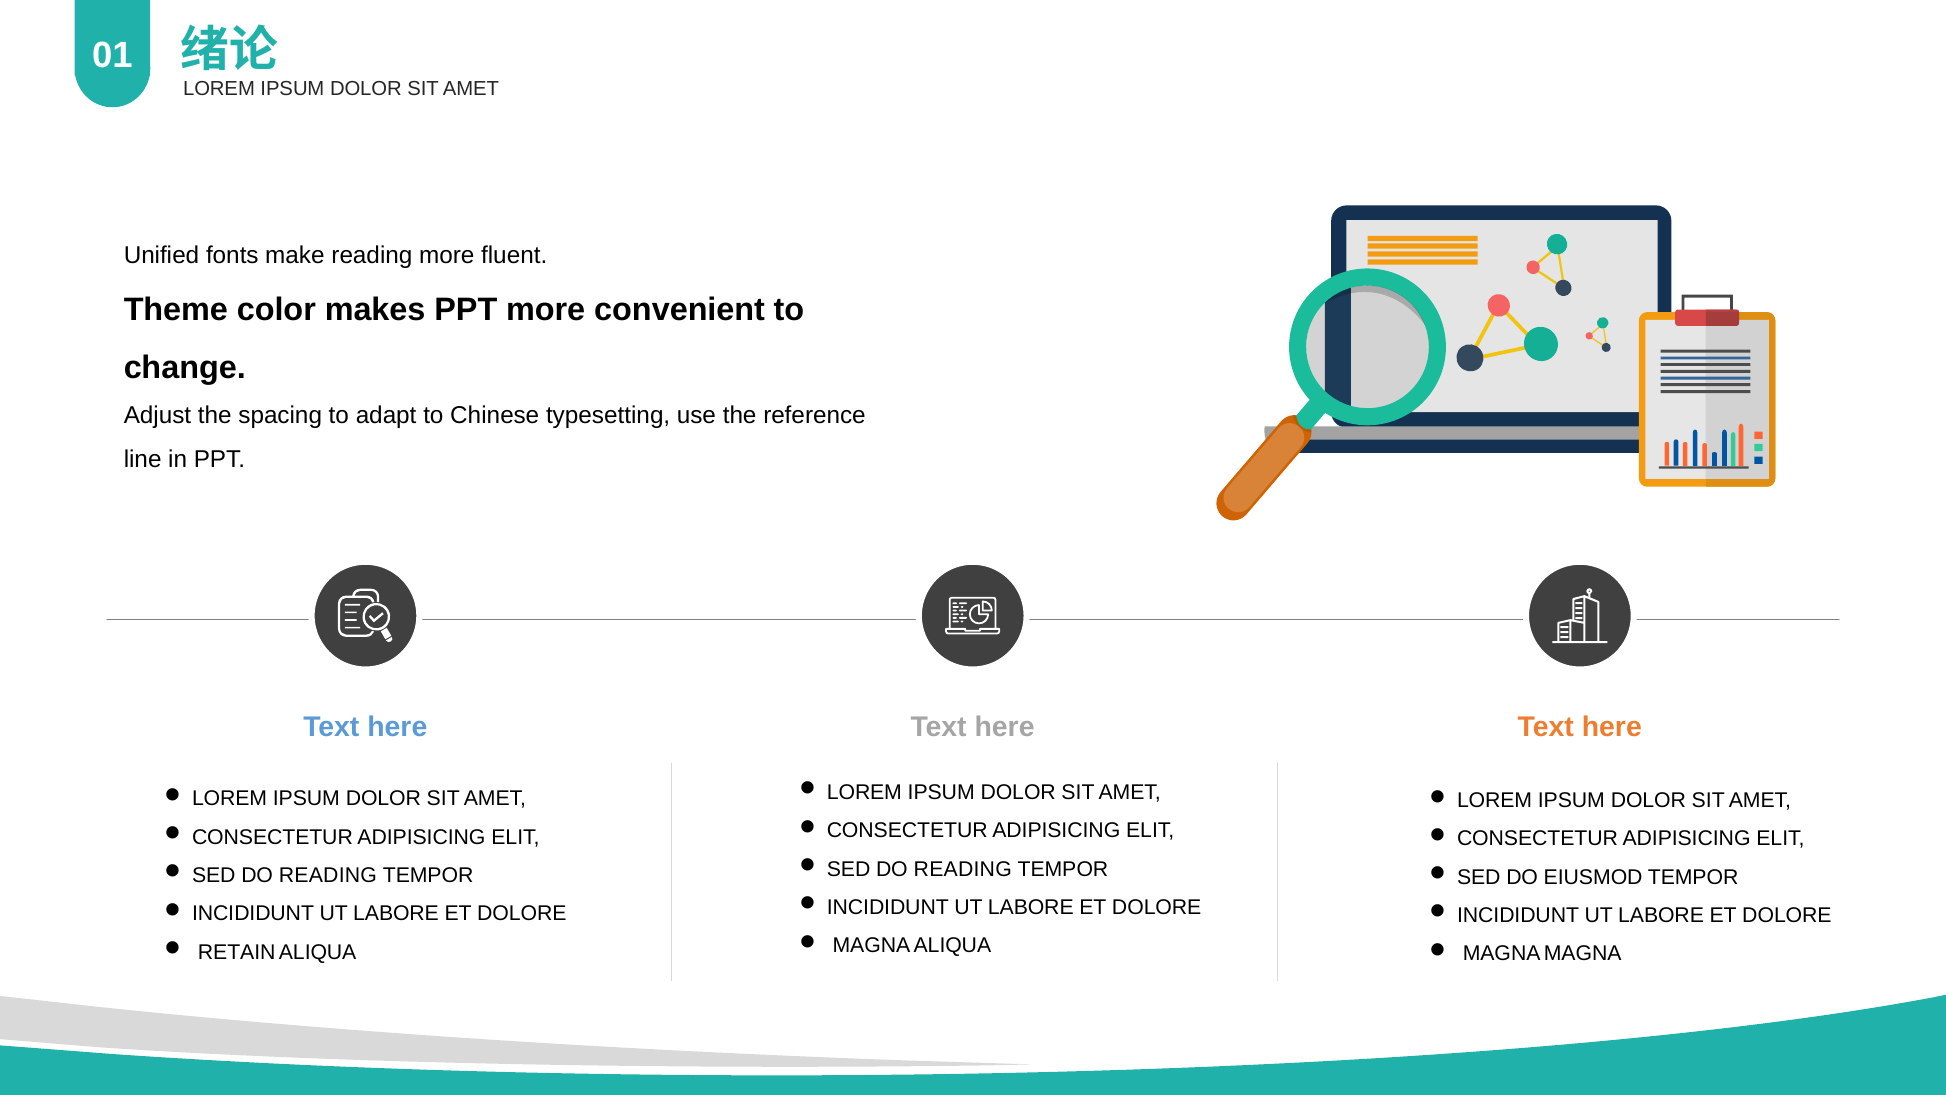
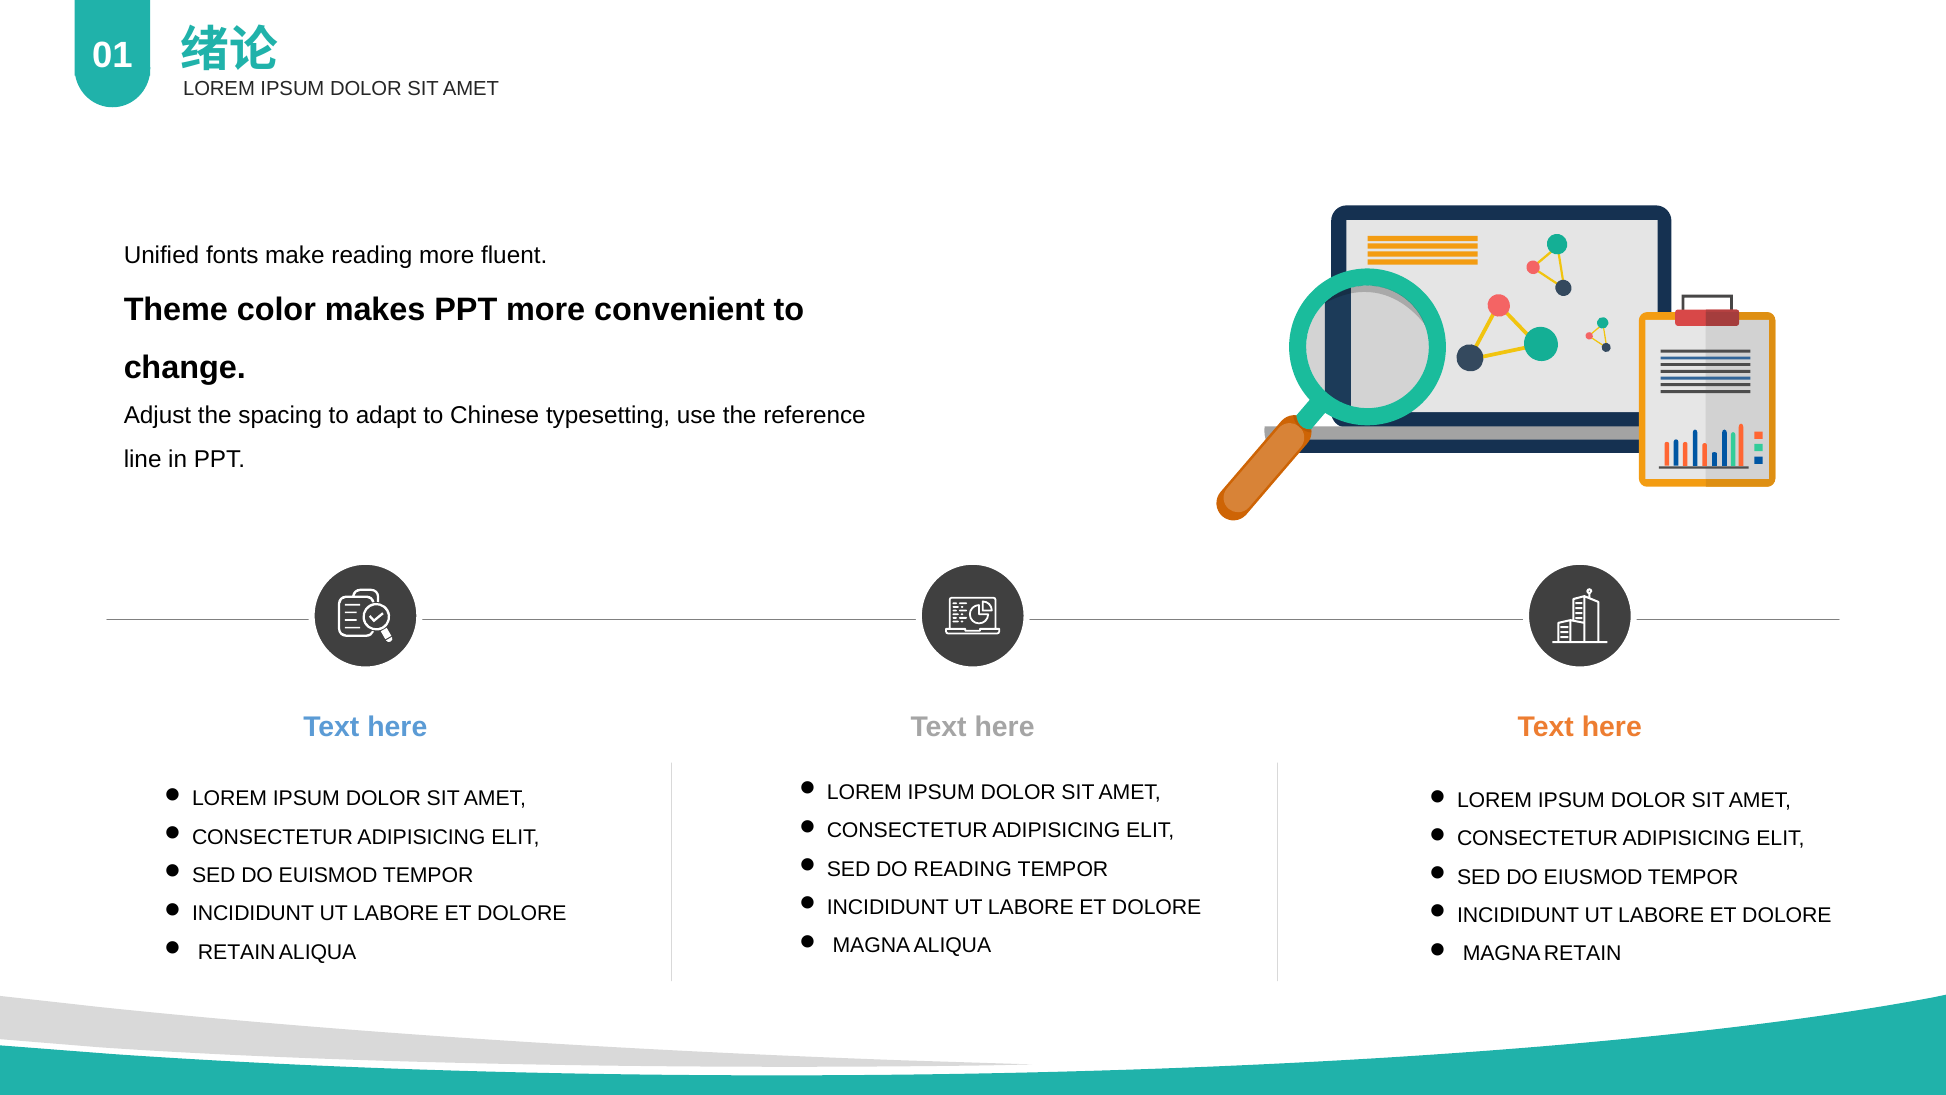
READING: READING -> EUISMOD (328, 875)
MAGNA MAGNA: MAGNA -> RETAIN (1583, 953)
